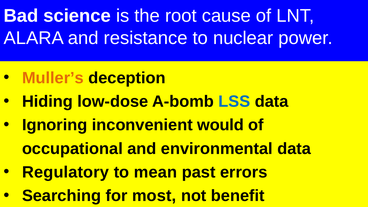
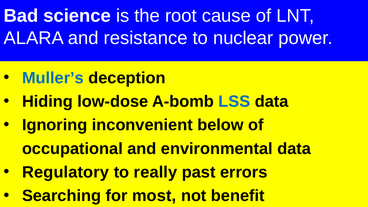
Muller’s colour: orange -> blue (53, 78)
would: would -> below (220, 125)
mean: mean -> really (155, 172)
